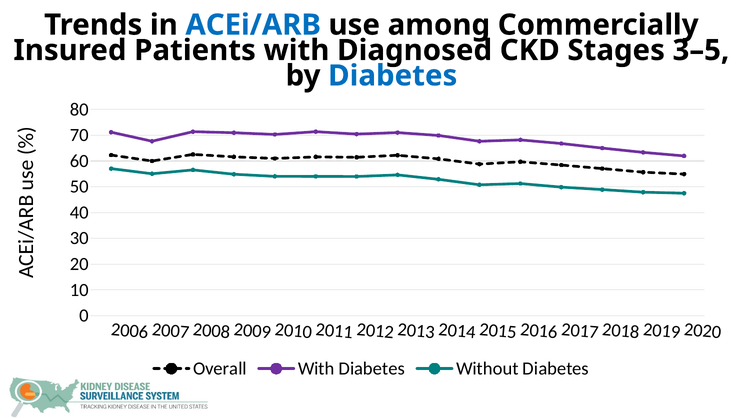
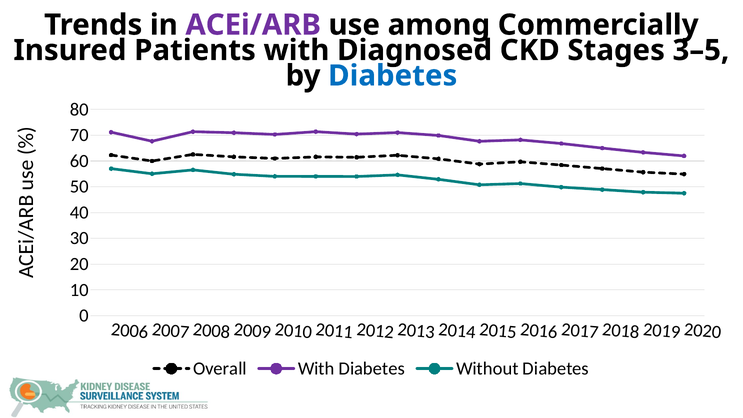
ACEi/ARB colour: blue -> purple (253, 25)
